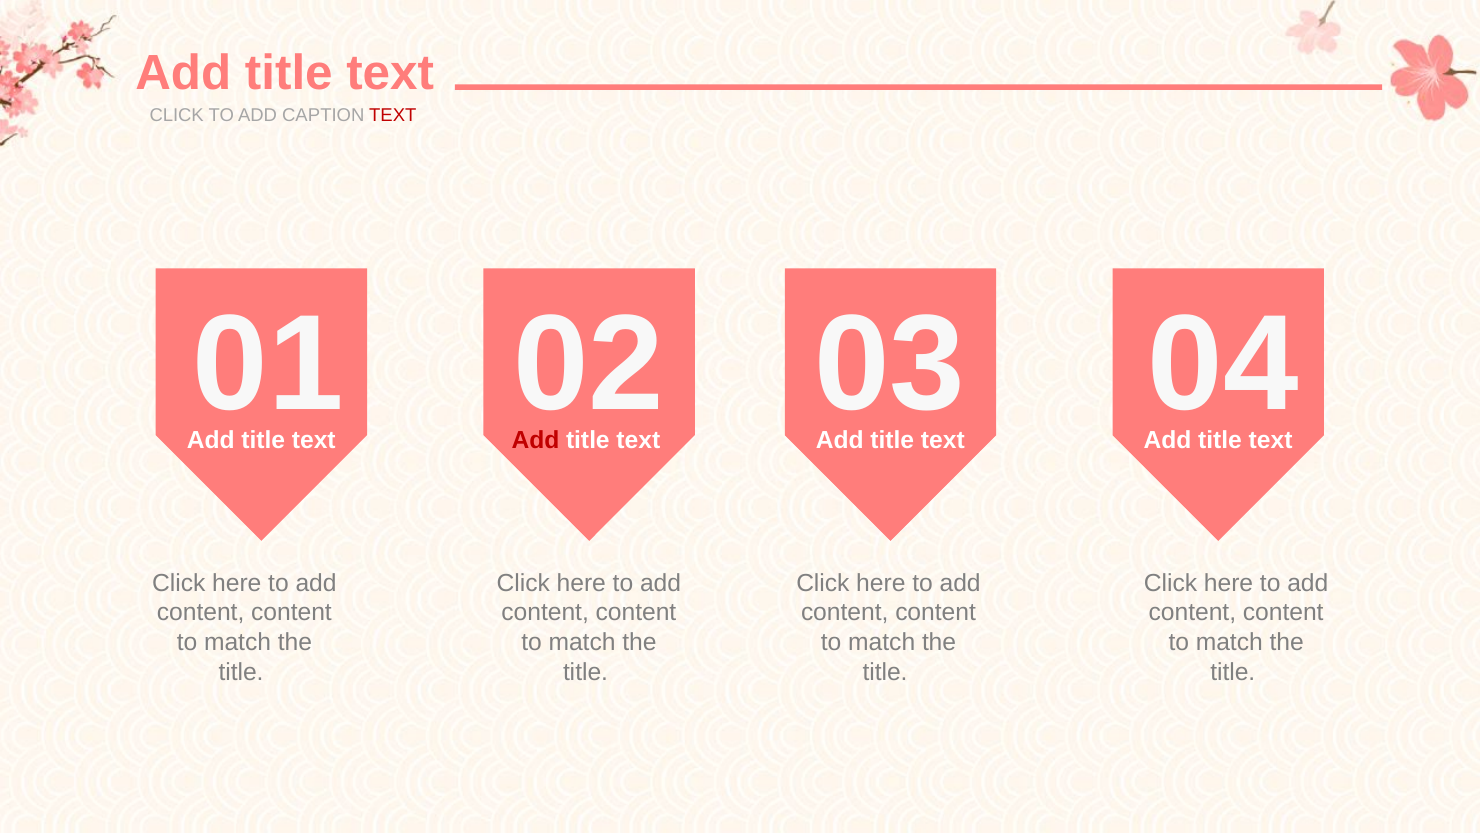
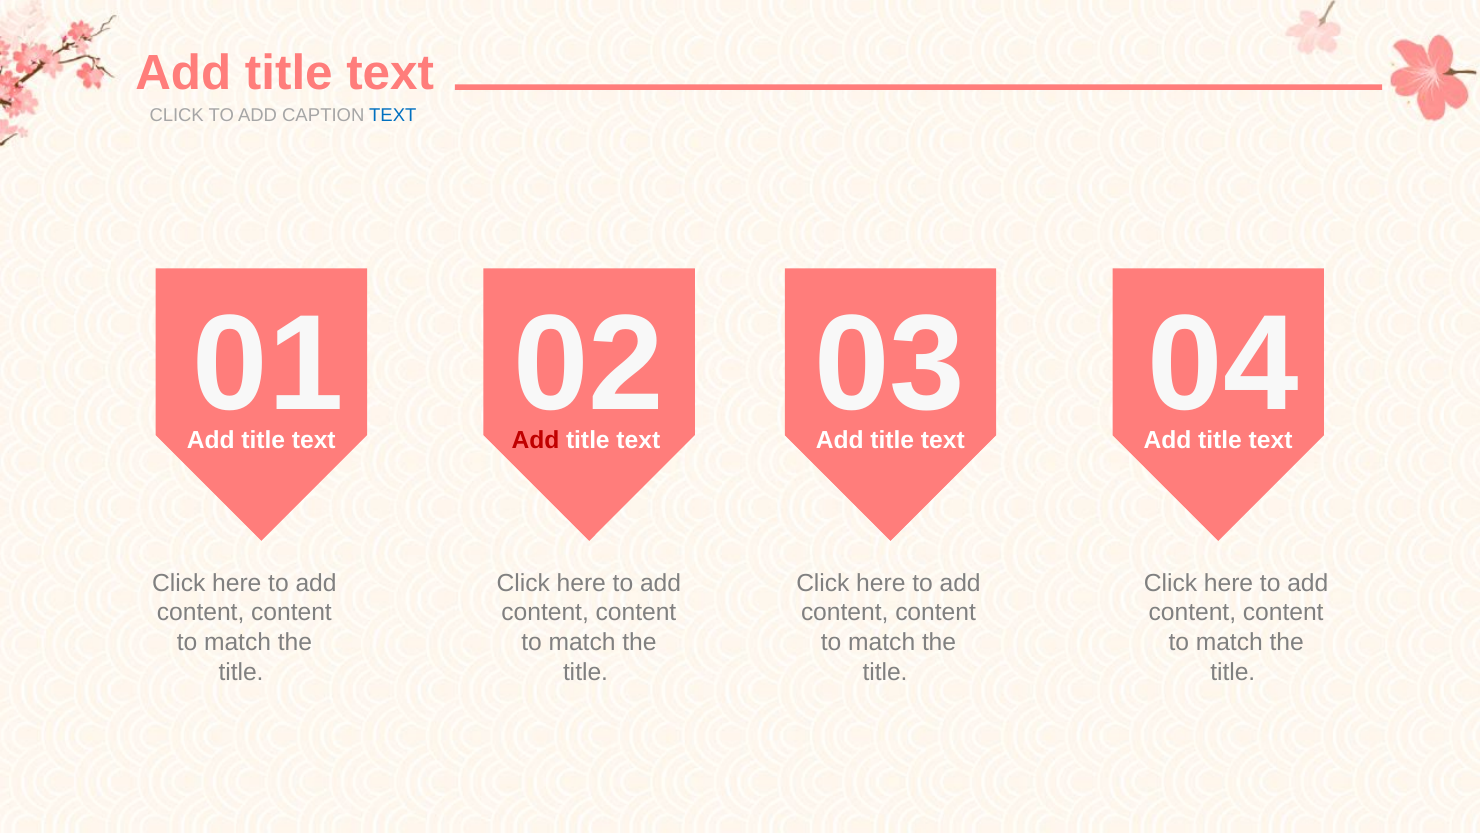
TEXT colour: red -> blue (393, 116)
